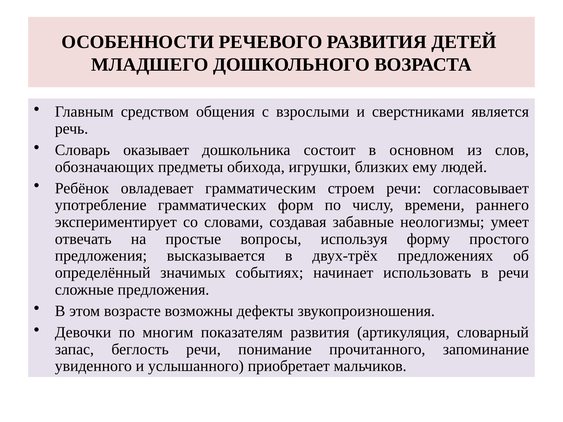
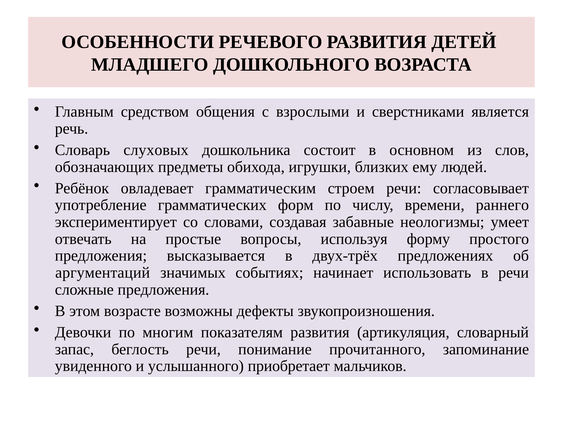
оказывает: оказывает -> слуховых (156, 150)
определённый: определённый -> аргументаций (103, 273)
